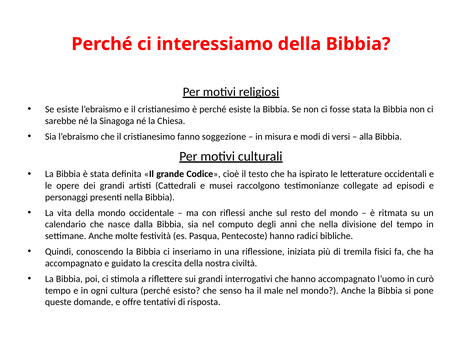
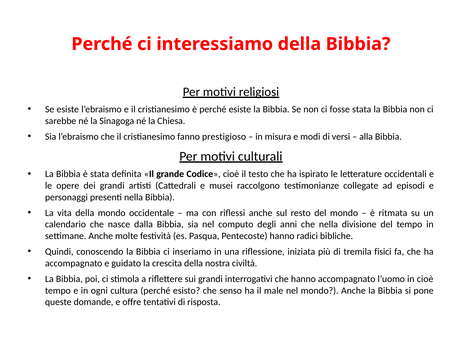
soggezione: soggezione -> prestigioso (224, 136)
in curò: curò -> cioè (425, 279)
